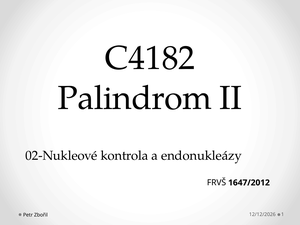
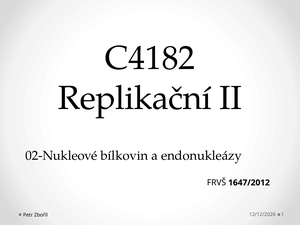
Palindrom: Palindrom -> Replikační (135, 98)
kontrola: kontrola -> bílkovin (124, 156)
